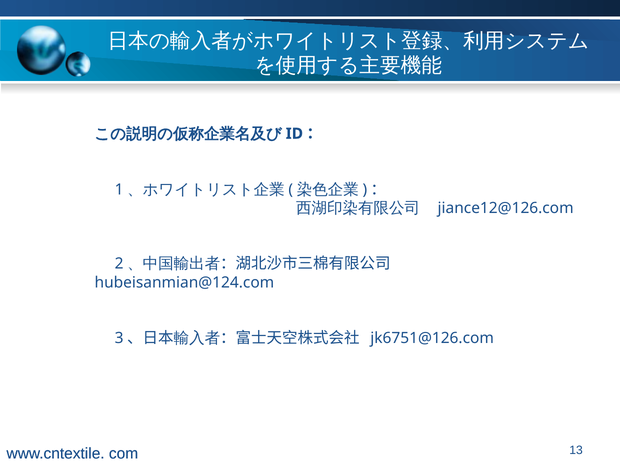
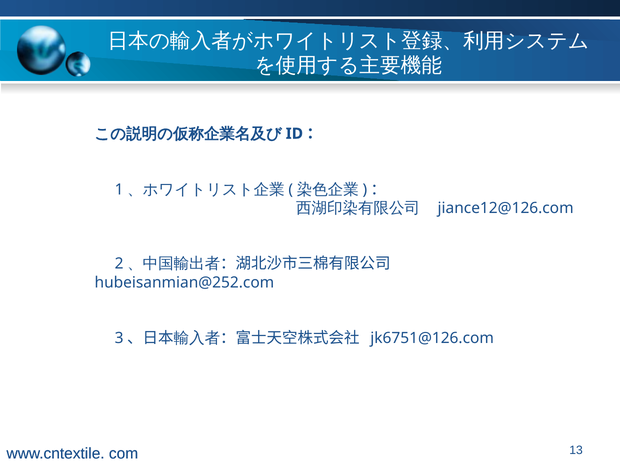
hubeisanmian@124.com: hubeisanmian@124.com -> hubeisanmian@252.com (184, 282)
